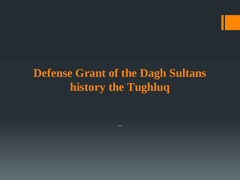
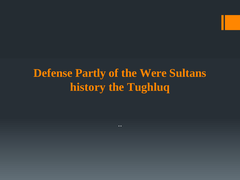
Grant: Grant -> Partly (91, 73)
Dagh: Dagh -> Were (153, 73)
